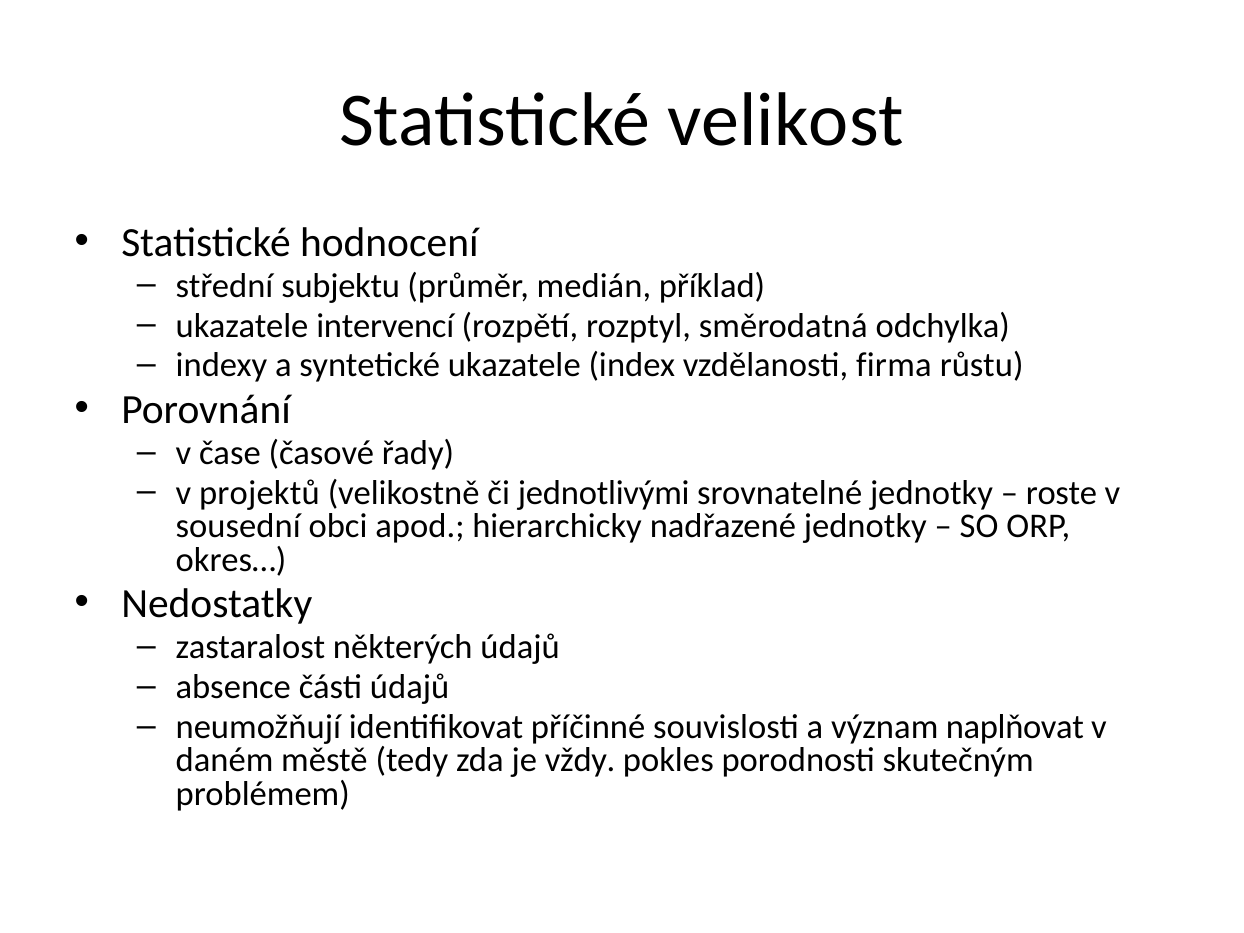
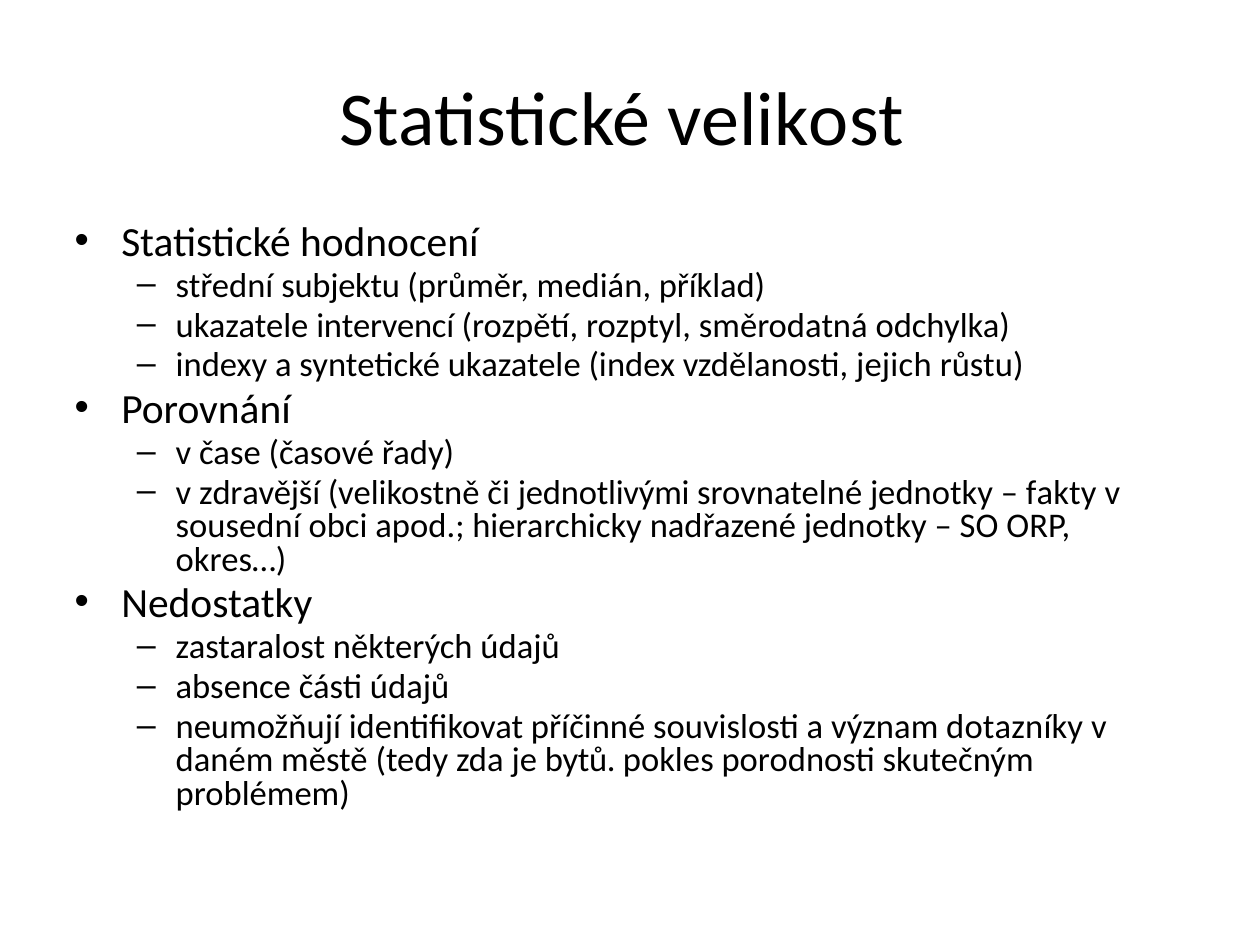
firma: firma -> jejich (894, 365)
projektů: projektů -> zdravější (260, 493)
roste: roste -> fakty (1061, 493)
naplňovat: naplňovat -> dotazníky (1015, 727)
vždy: vždy -> bytů (580, 761)
